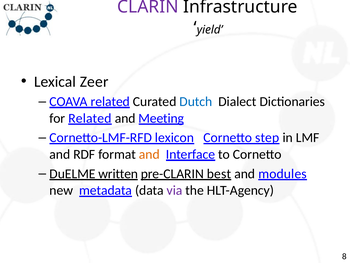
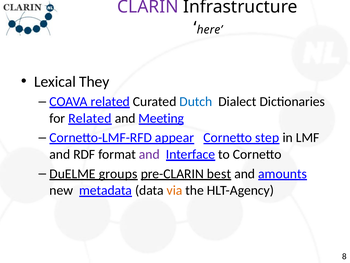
yield: yield -> here (210, 30)
Zeer: Zeer -> They (94, 81)
lexicon: lexicon -> appear (175, 137)
and colour: orange -> purple (149, 154)
written: written -> groups (118, 173)
modules: modules -> amounts (283, 173)
via colour: purple -> orange (175, 190)
